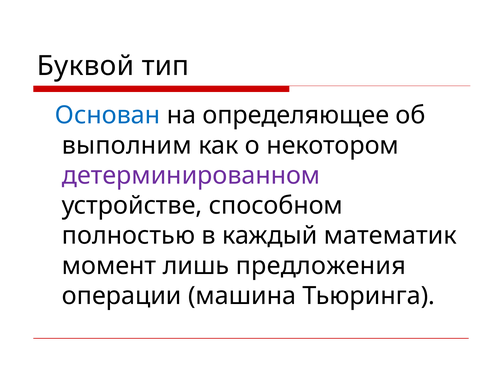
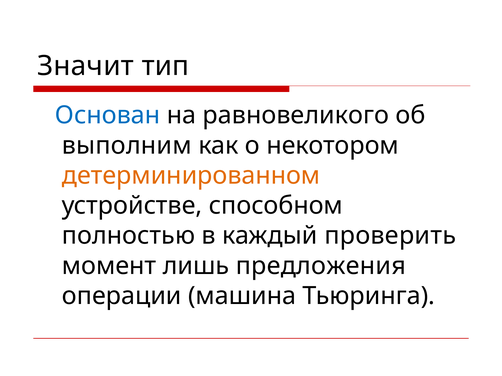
Буквой: Буквой -> Значит (85, 66)
определяющее: определяющее -> равновеликого (296, 116)
детерминированном colour: purple -> orange (191, 176)
математик: математик -> проверить (390, 236)
